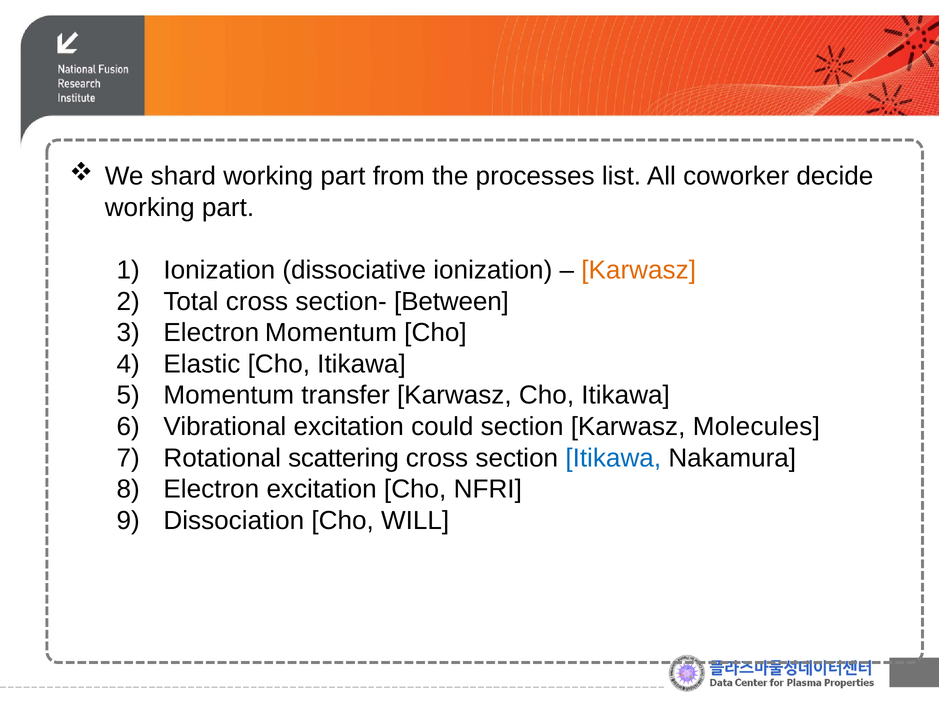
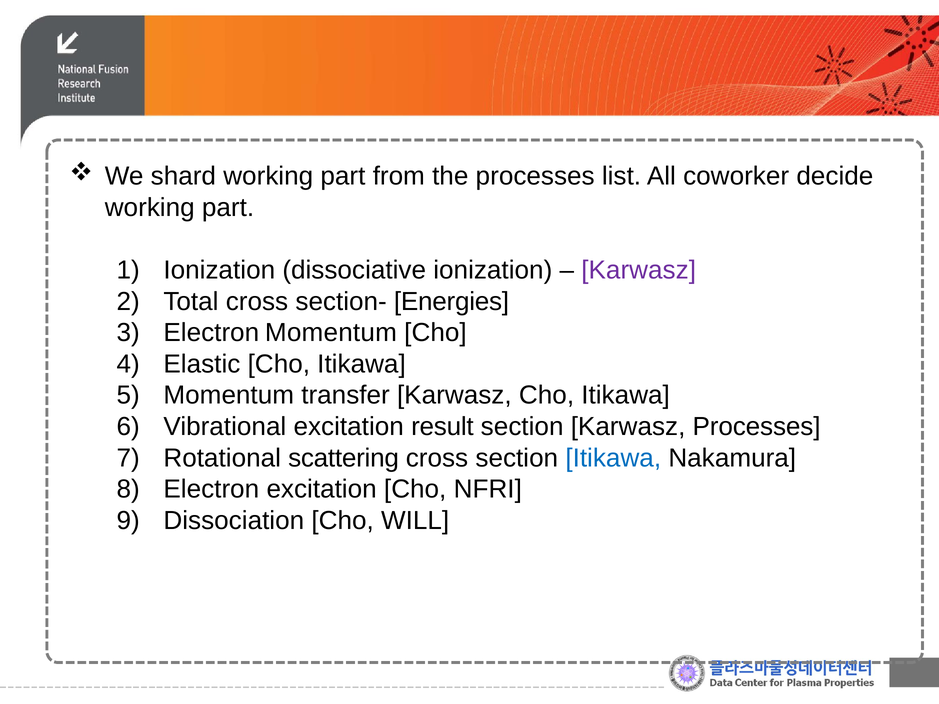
Karwasz colour: orange -> purple (639, 270)
Between: Between -> Energies (452, 302)
could: could -> result (442, 427)
Karwasz Molecules: Molecules -> Processes (757, 427)
